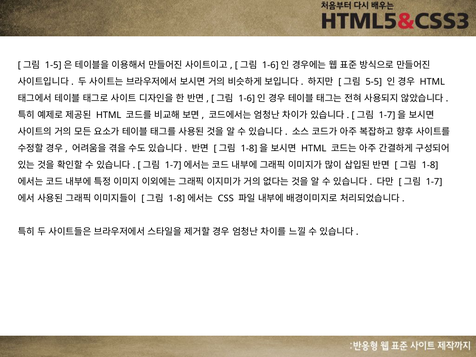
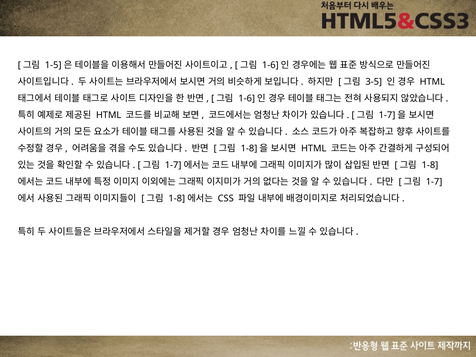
5-5: 5-5 -> 3-5 (374, 82)
